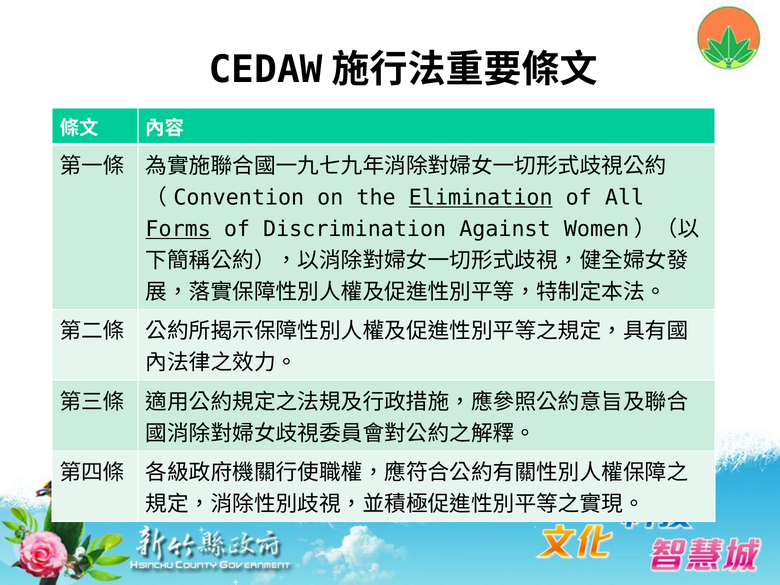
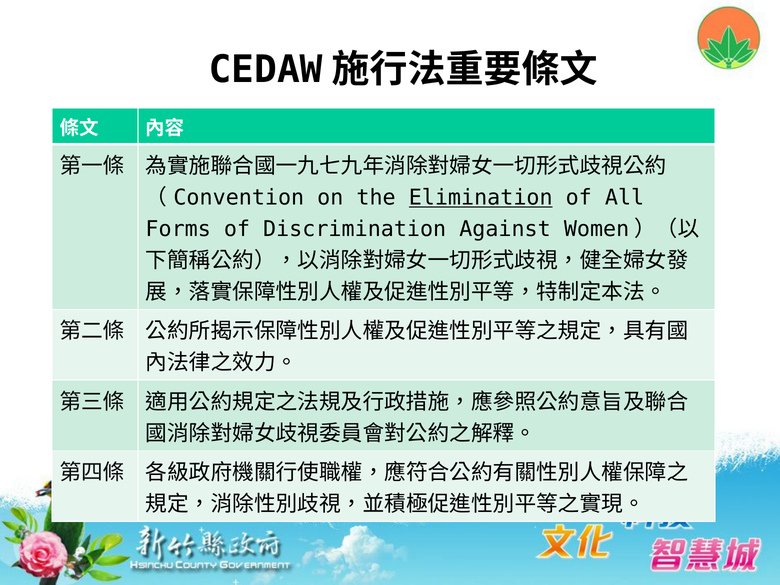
Forms underline: present -> none (178, 229)
